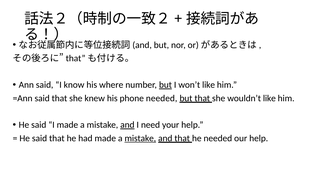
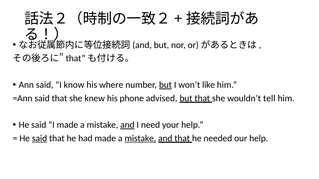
phone needed: needed -> advised (162, 98)
wouldn’t like: like -> tell (269, 98)
said underline: none -> present (40, 139)
